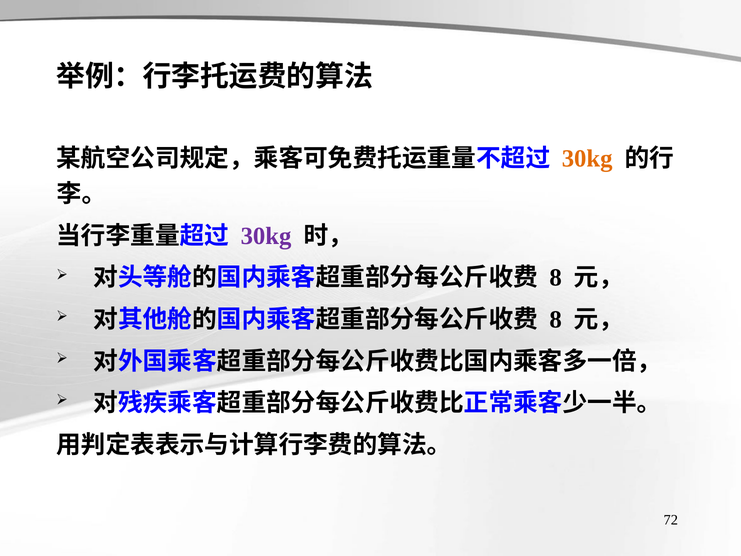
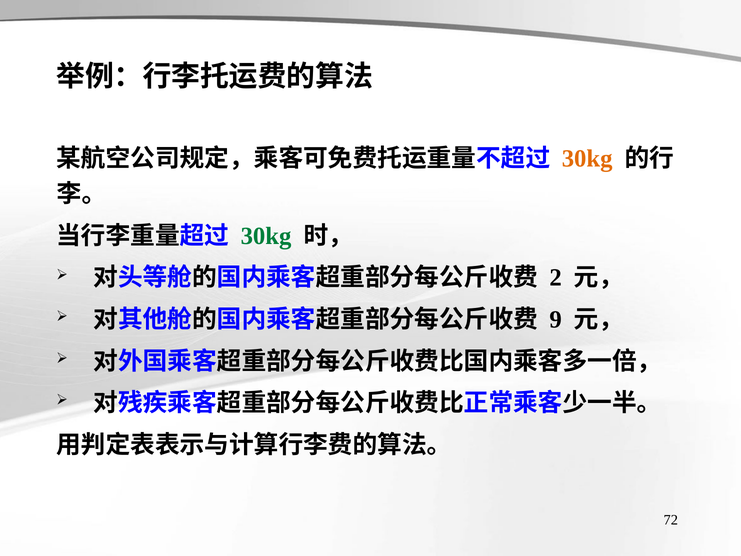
30kg colour: purple -> green (266, 236)
8: 8 -> 2 (556, 278)
8: 8 -> 9 (556, 319)
